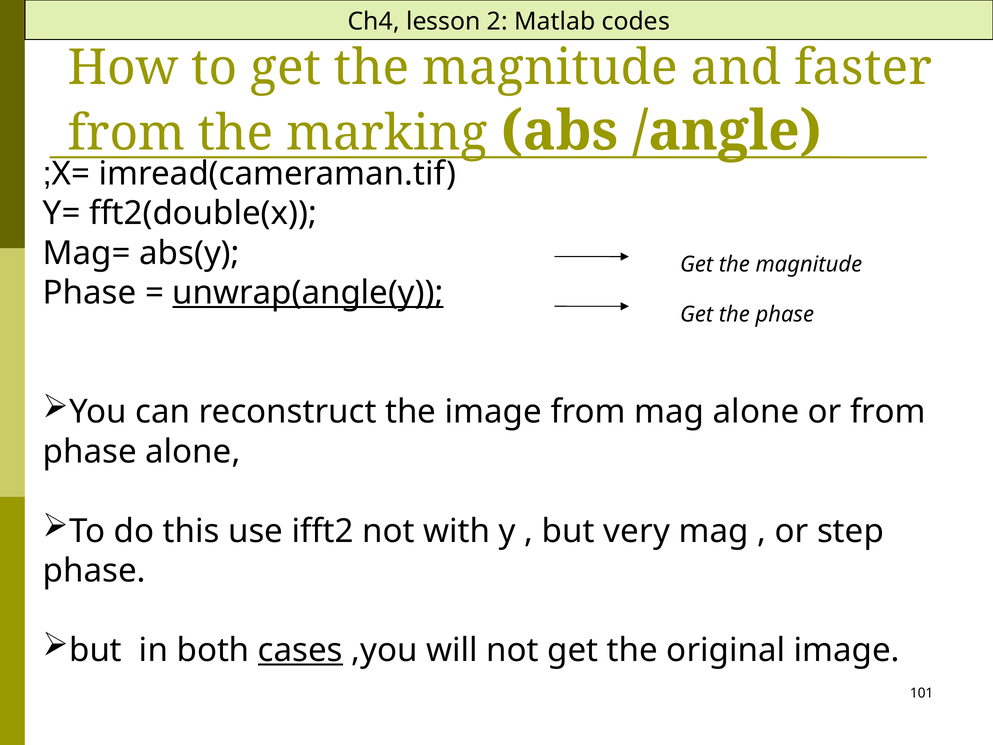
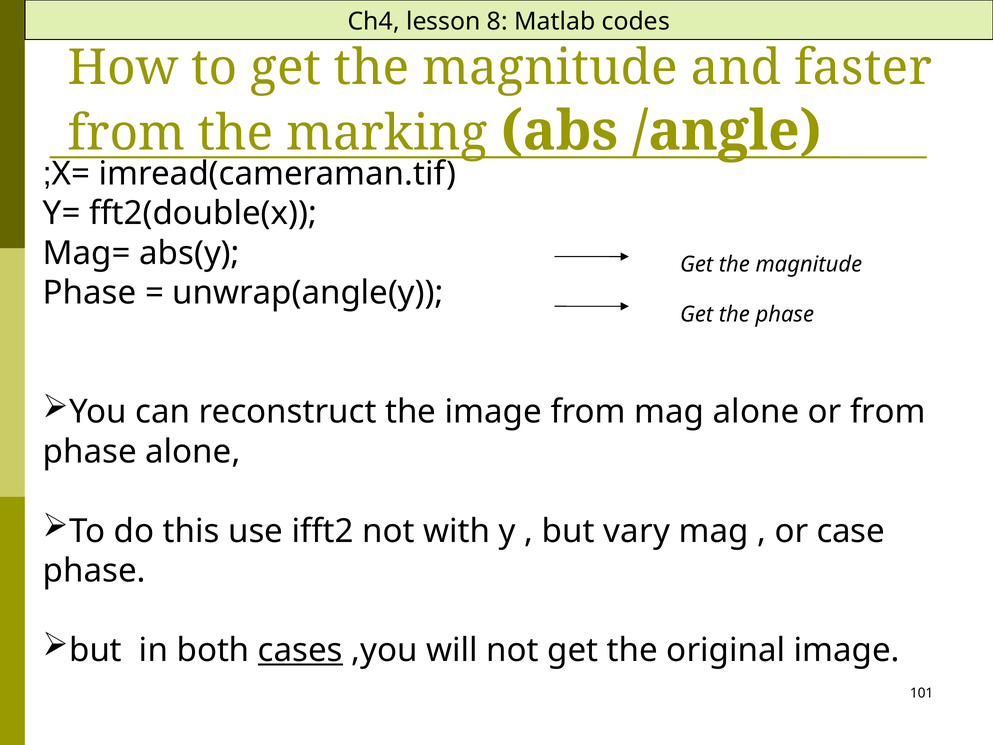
2: 2 -> 8 (497, 21)
unwrap(angle(y underline: present -> none (308, 293)
very: very -> vary (637, 531)
step: step -> case (851, 531)
